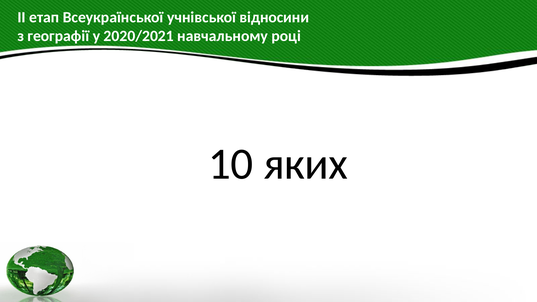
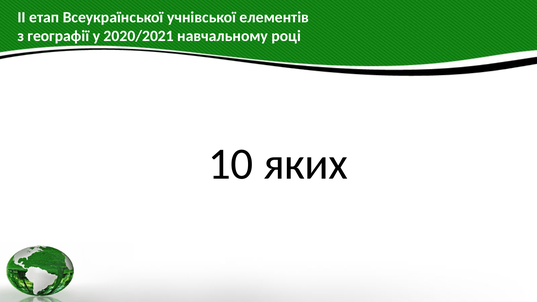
відносини: відносини -> елементів (274, 17)
